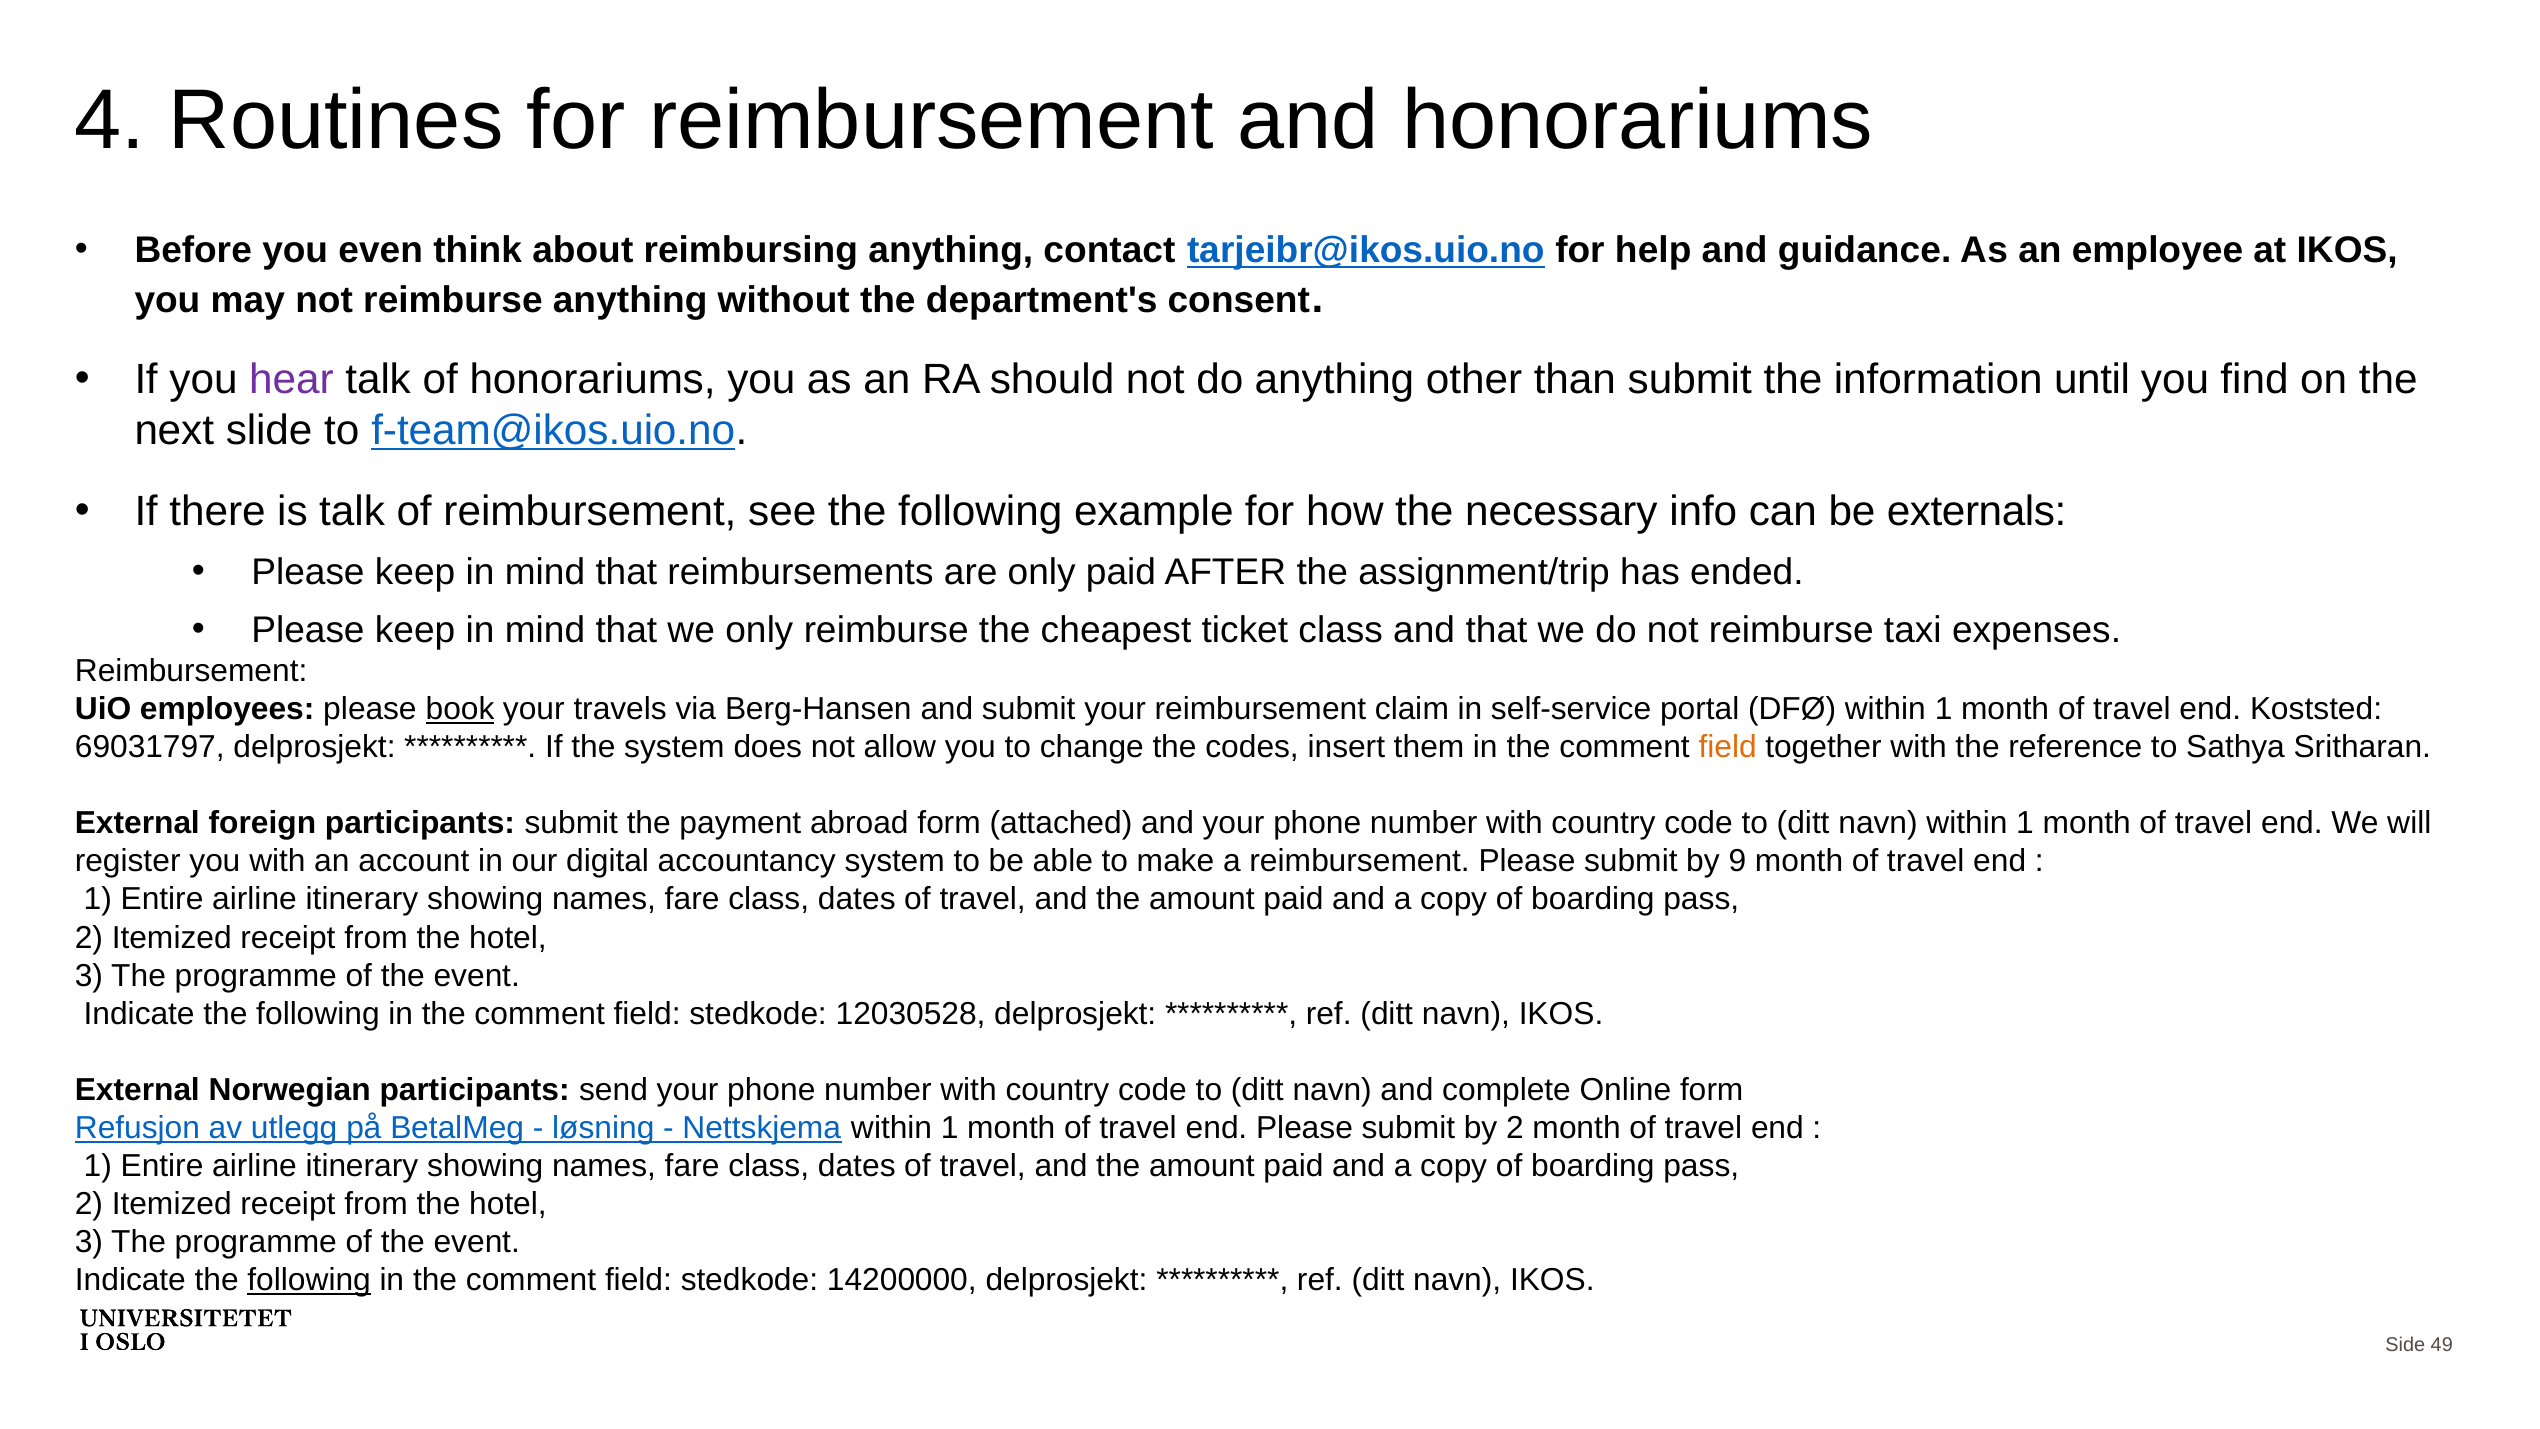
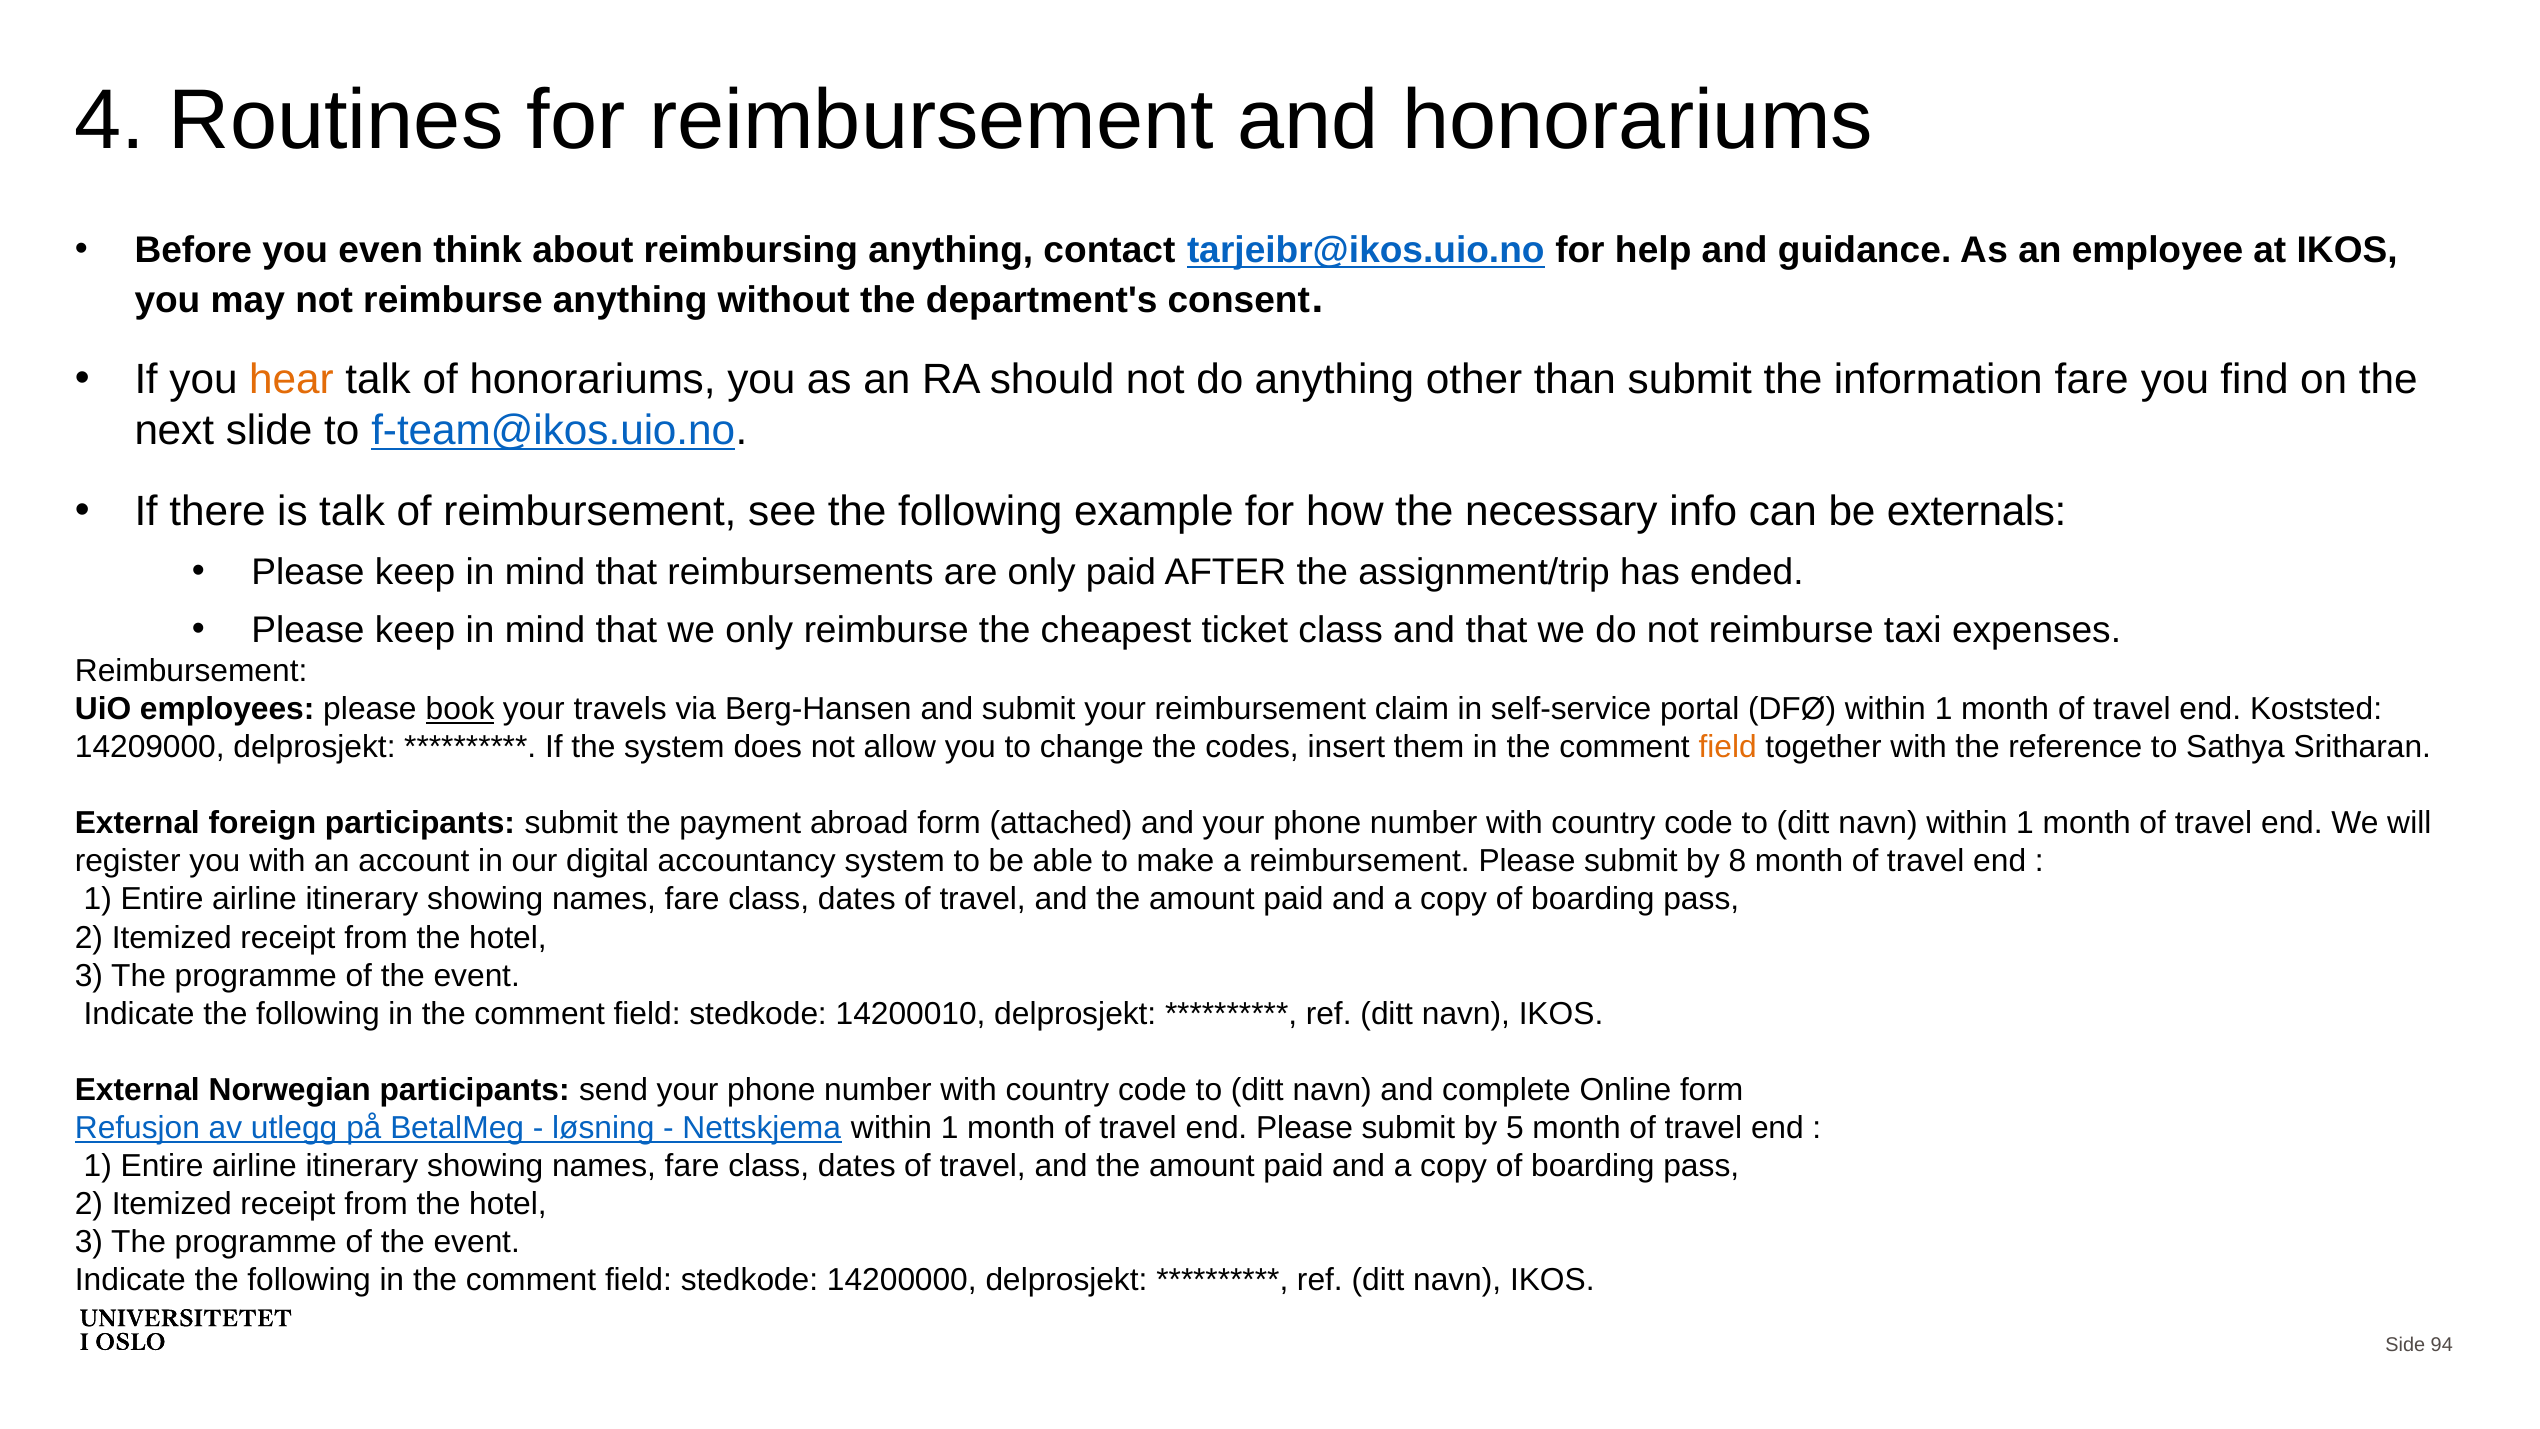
hear colour: purple -> orange (291, 380)
information until: until -> fare (2092, 380)
69031797: 69031797 -> 14209000 (150, 747)
9: 9 -> 8 (1737, 861)
12030528: 12030528 -> 14200010 (911, 1014)
by 2: 2 -> 5 (1515, 1128)
following underline: present -> none (309, 1280)
49: 49 -> 94 (2442, 1344)
